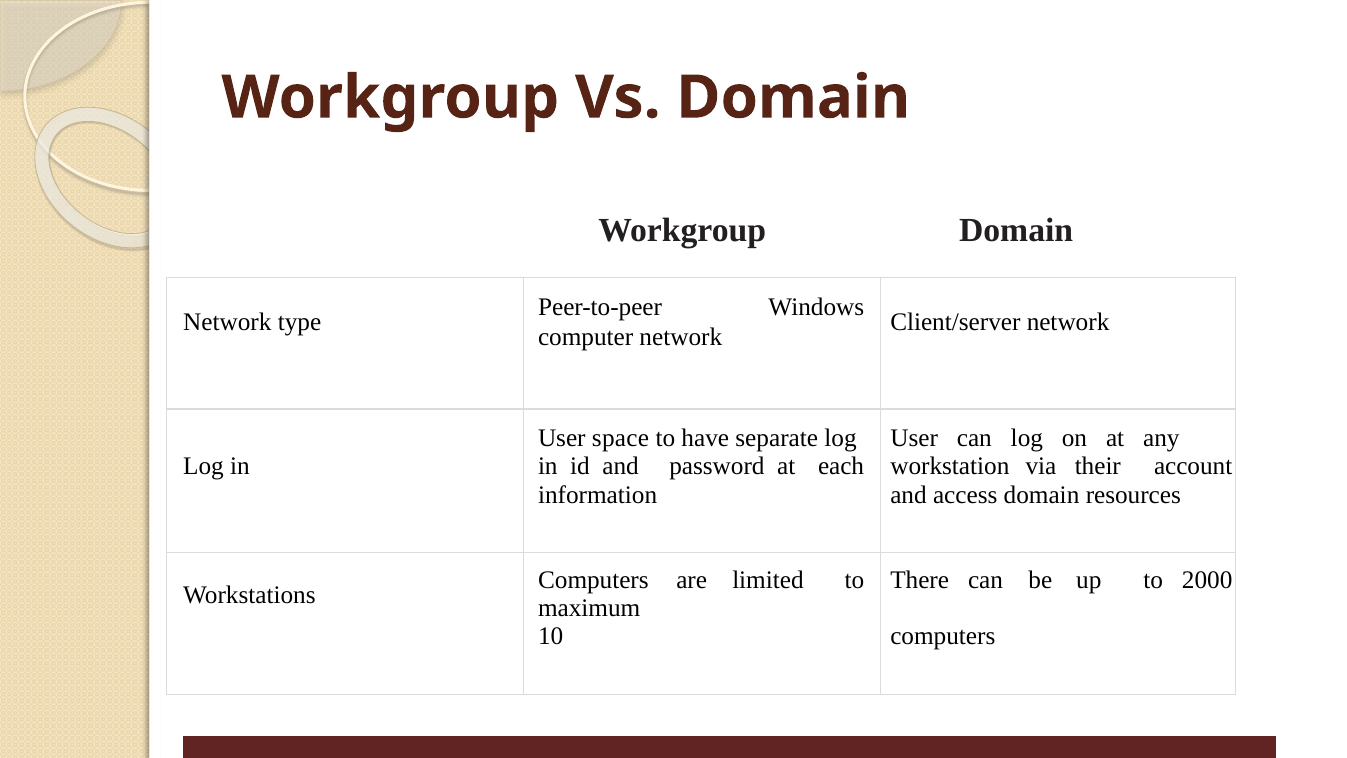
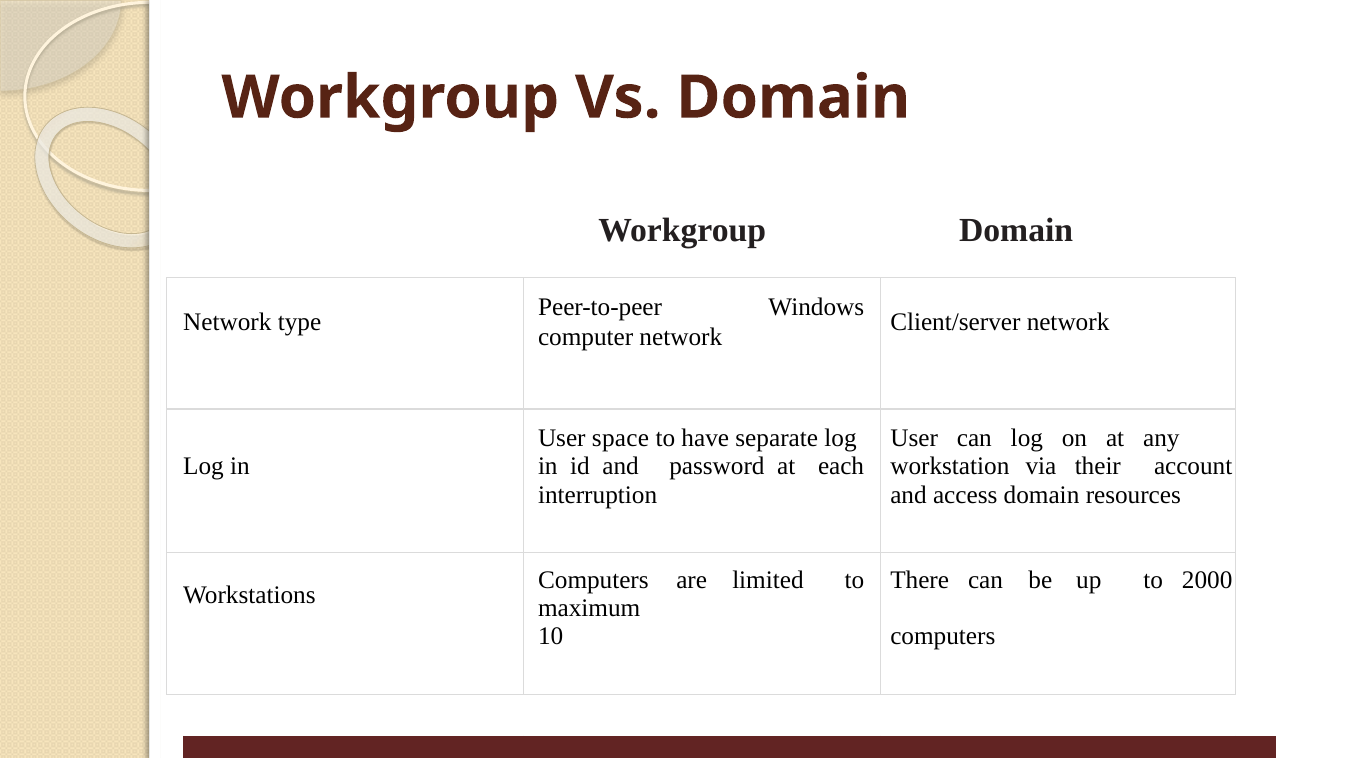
information: information -> interruption (598, 495)
